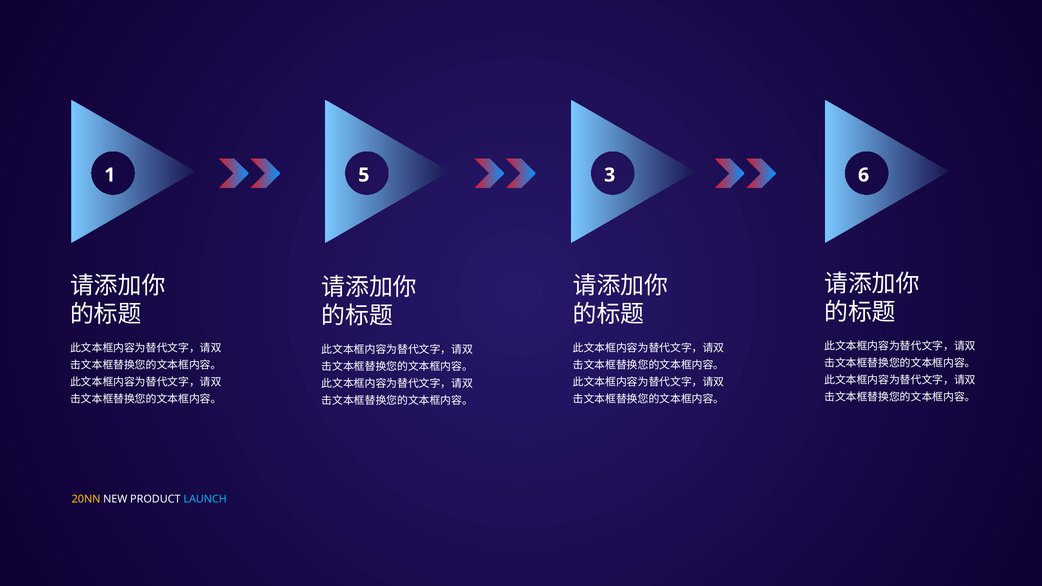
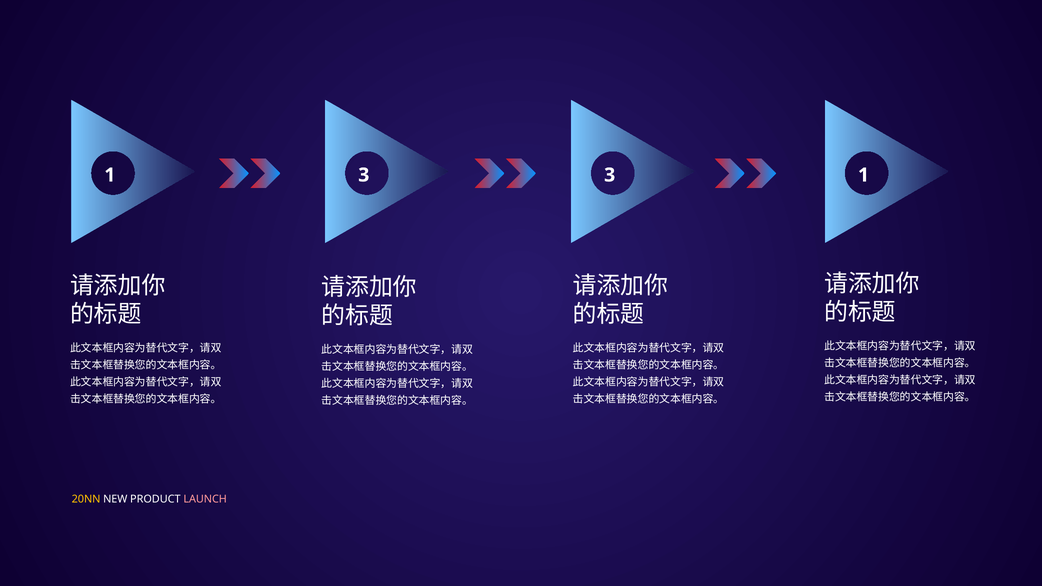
1 5: 5 -> 3 (364, 175)
3 6: 6 -> 1 (864, 175)
LAUNCH colour: light blue -> pink (205, 499)
